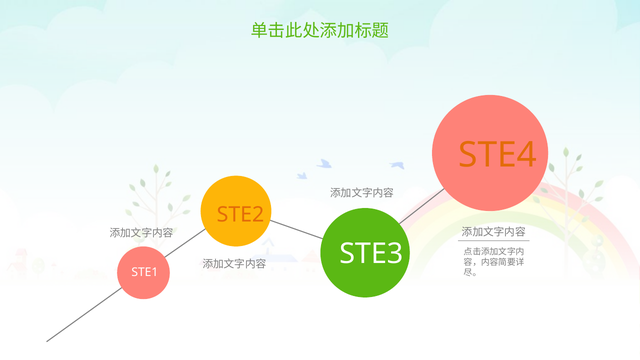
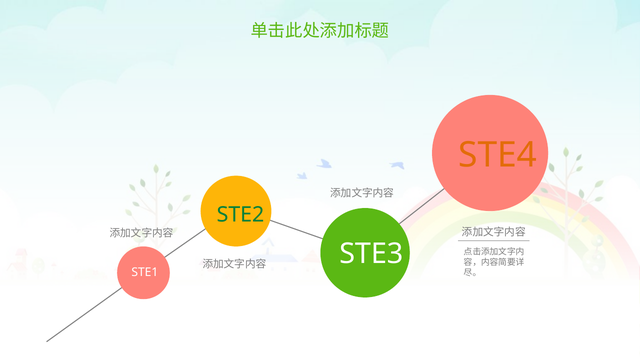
STE2 colour: orange -> green (240, 215)
